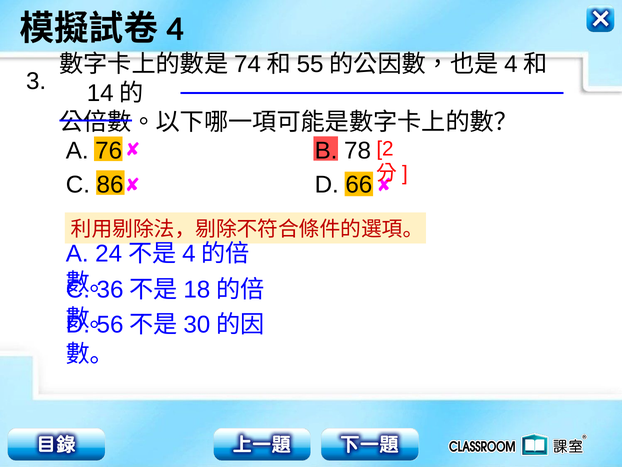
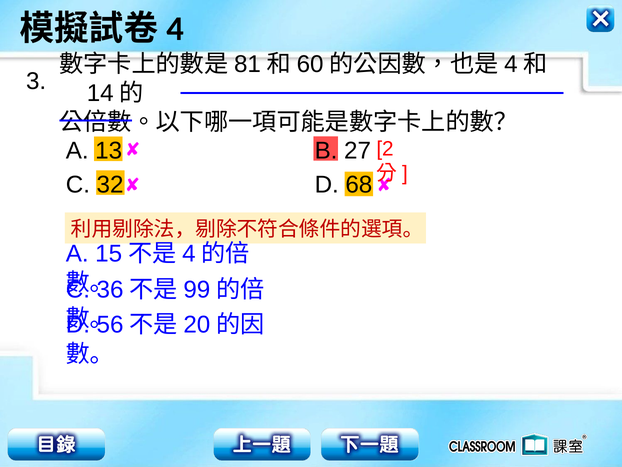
74: 74 -> 81 (247, 64)
55: 55 -> 60 (310, 64)
76: 76 -> 13 (109, 150)
78: 78 -> 27 (358, 150)
86: 86 -> 32 (110, 185)
66: 66 -> 68 (359, 185)
24: 24 -> 15 (109, 253)
18: 18 -> 99 (197, 289)
30: 30 -> 20 (197, 325)
